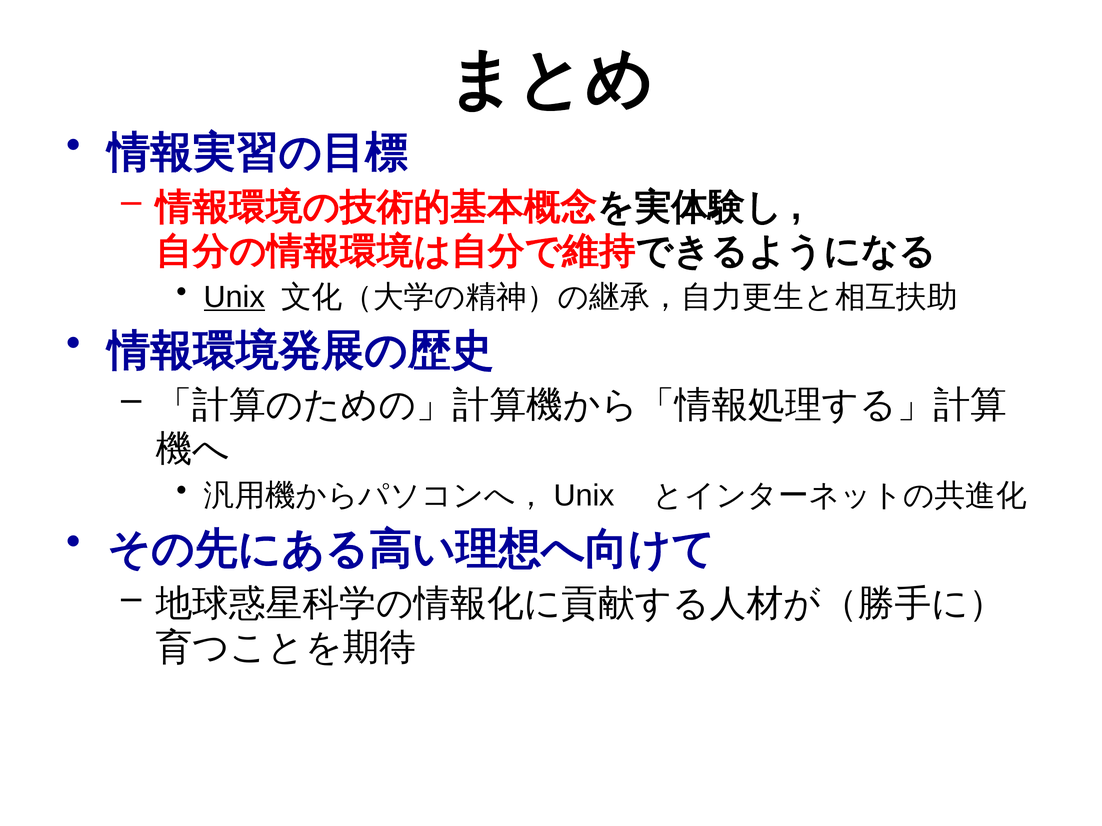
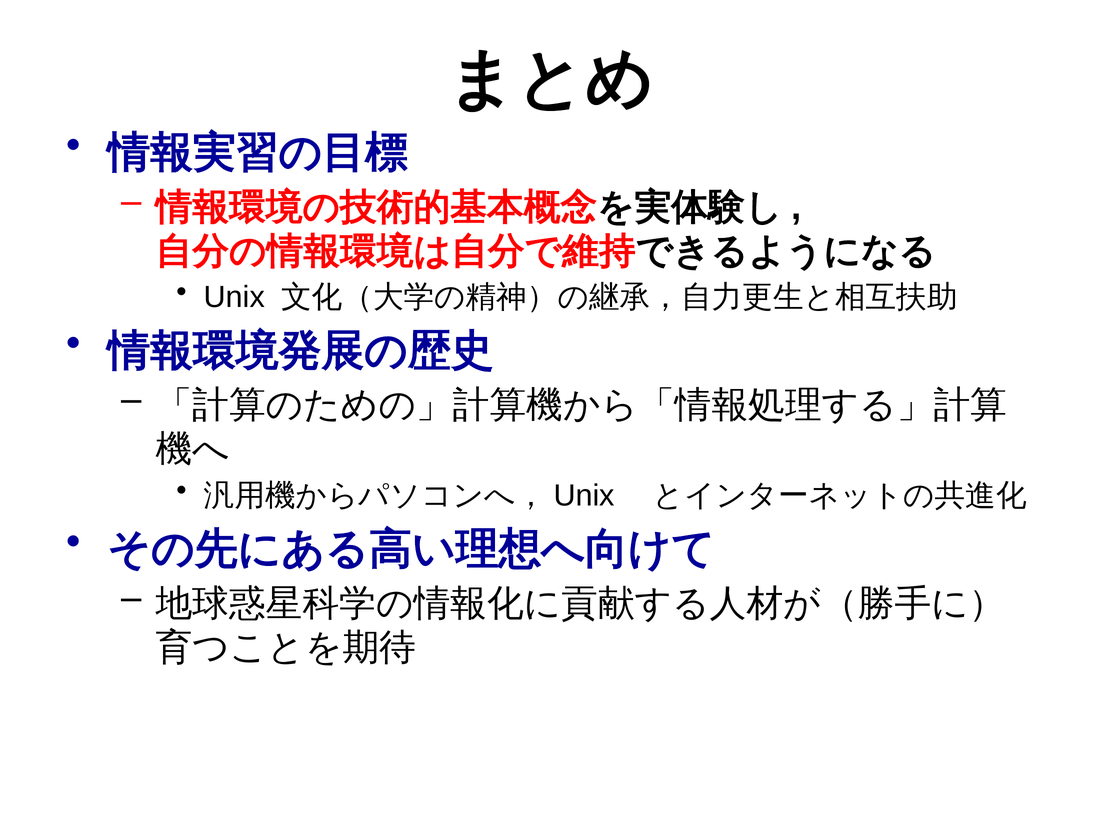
Unix underline: present -> none (234, 297)
